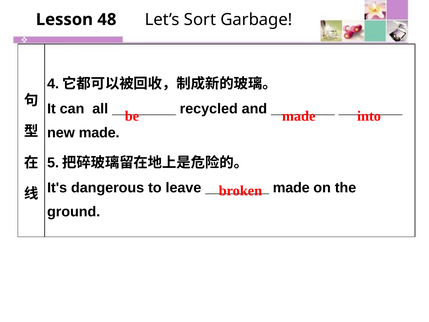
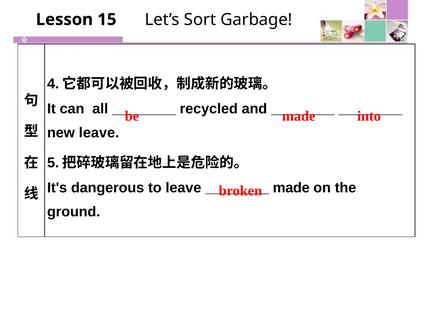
48: 48 -> 15 (107, 20)
new made: made -> leave (99, 133)
